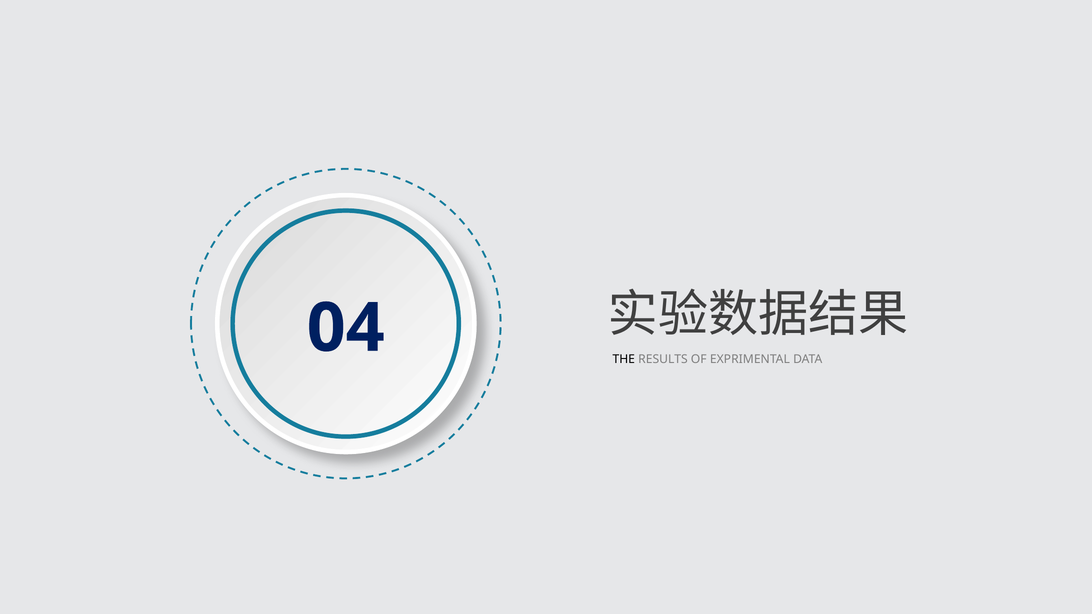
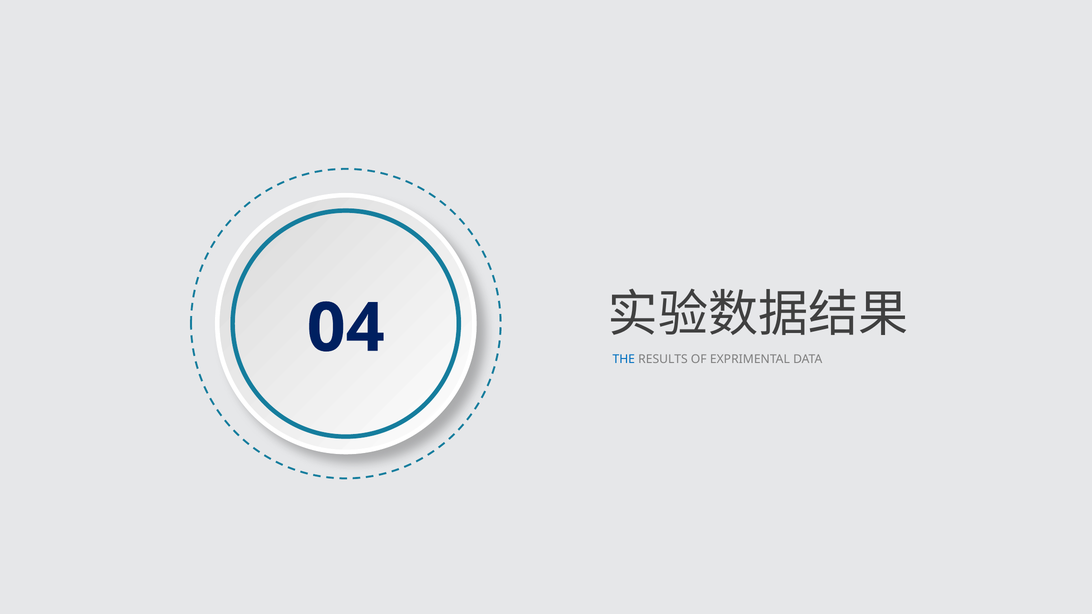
THE colour: black -> blue (624, 359)
